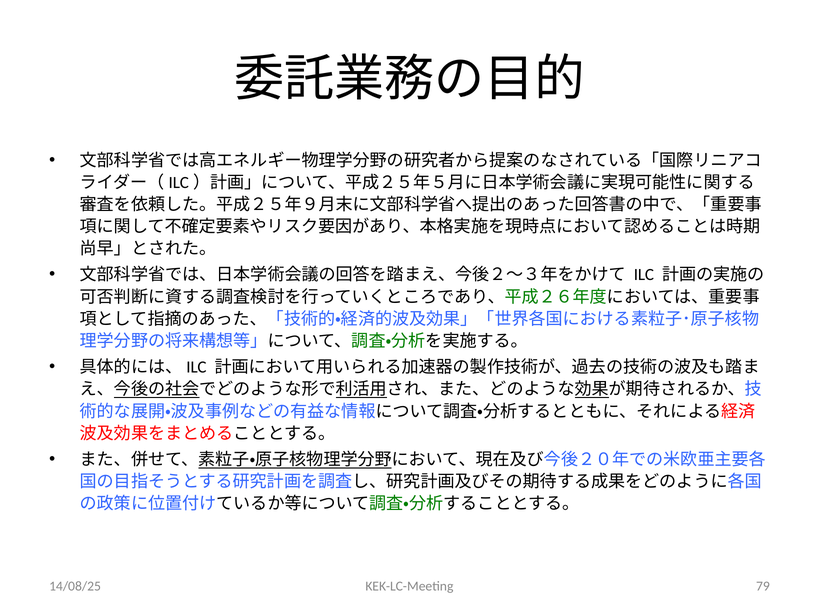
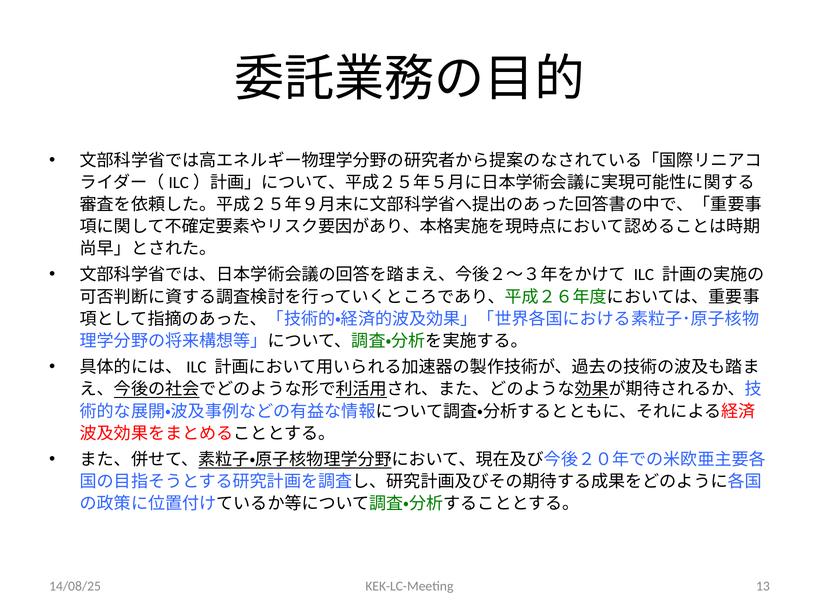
79: 79 -> 13 (763, 586)
